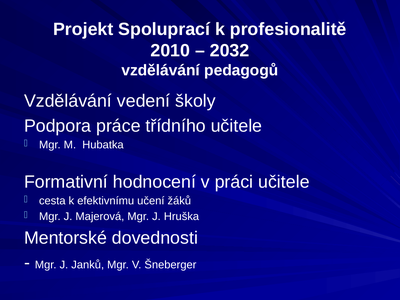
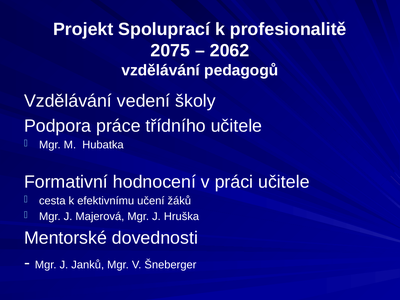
2010: 2010 -> 2075 (170, 51)
2032: 2032 -> 2062 (230, 51)
